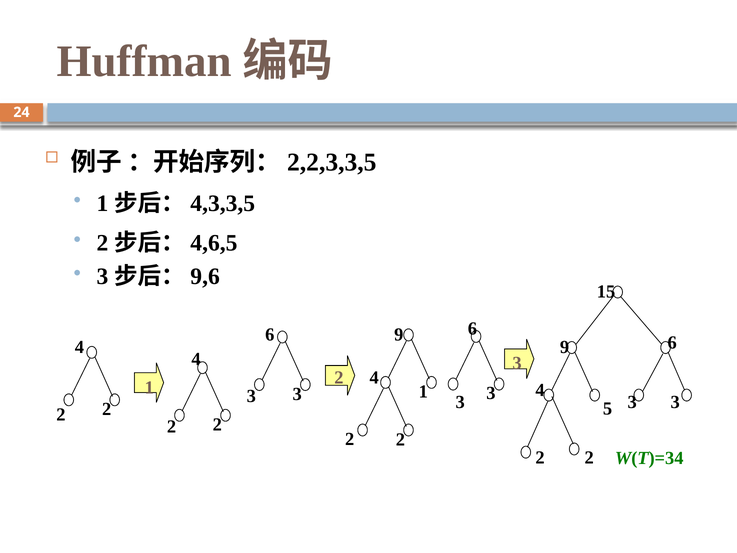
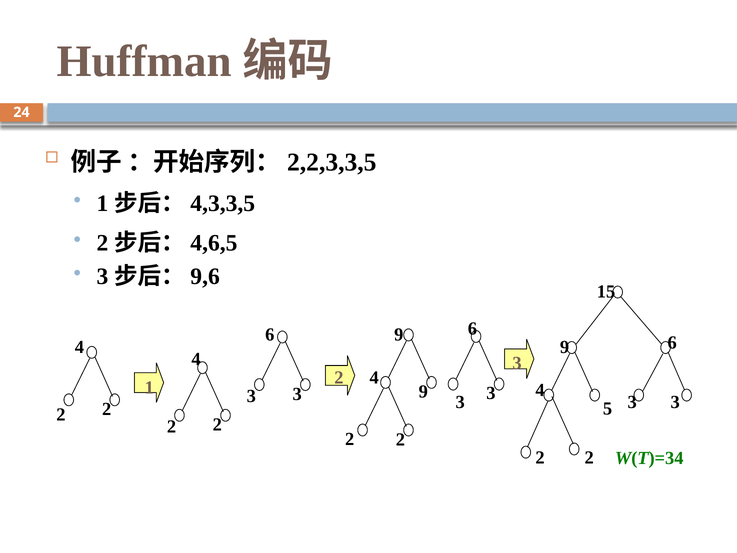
3 1: 1 -> 9 (423, 392)
